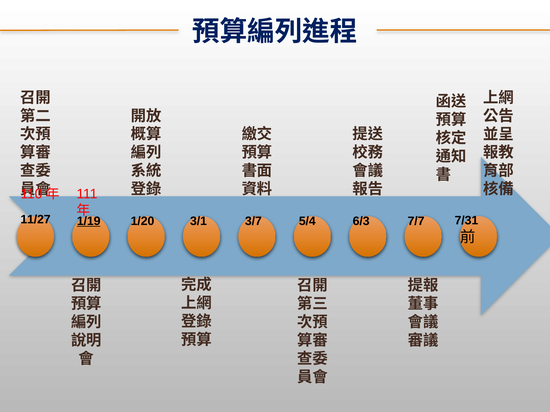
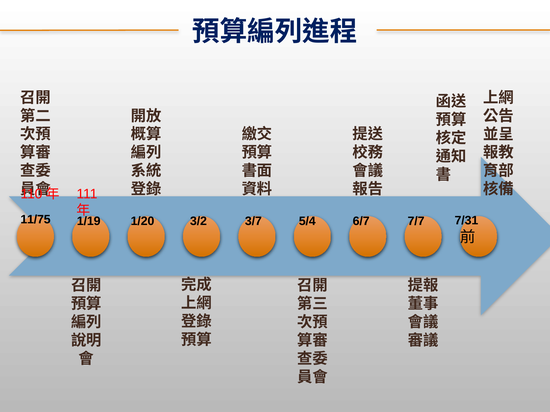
11/27: 11/27 -> 11/75 (36, 220)
1/19 underline: present -> none (89, 221)
3/1: 3/1 -> 3/2 (198, 222)
6/3: 6/3 -> 6/7 (361, 221)
